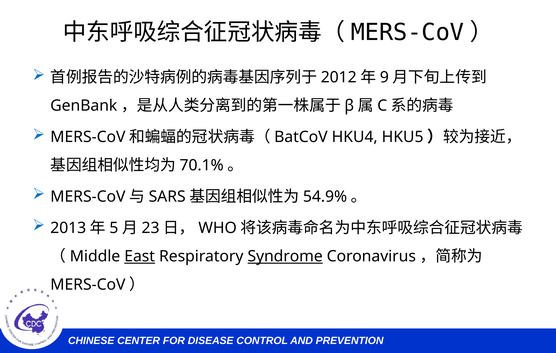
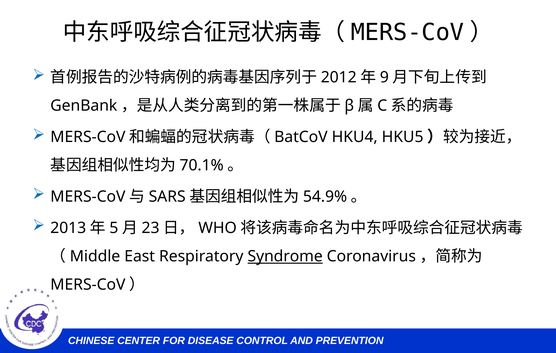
East underline: present -> none (140, 256)
